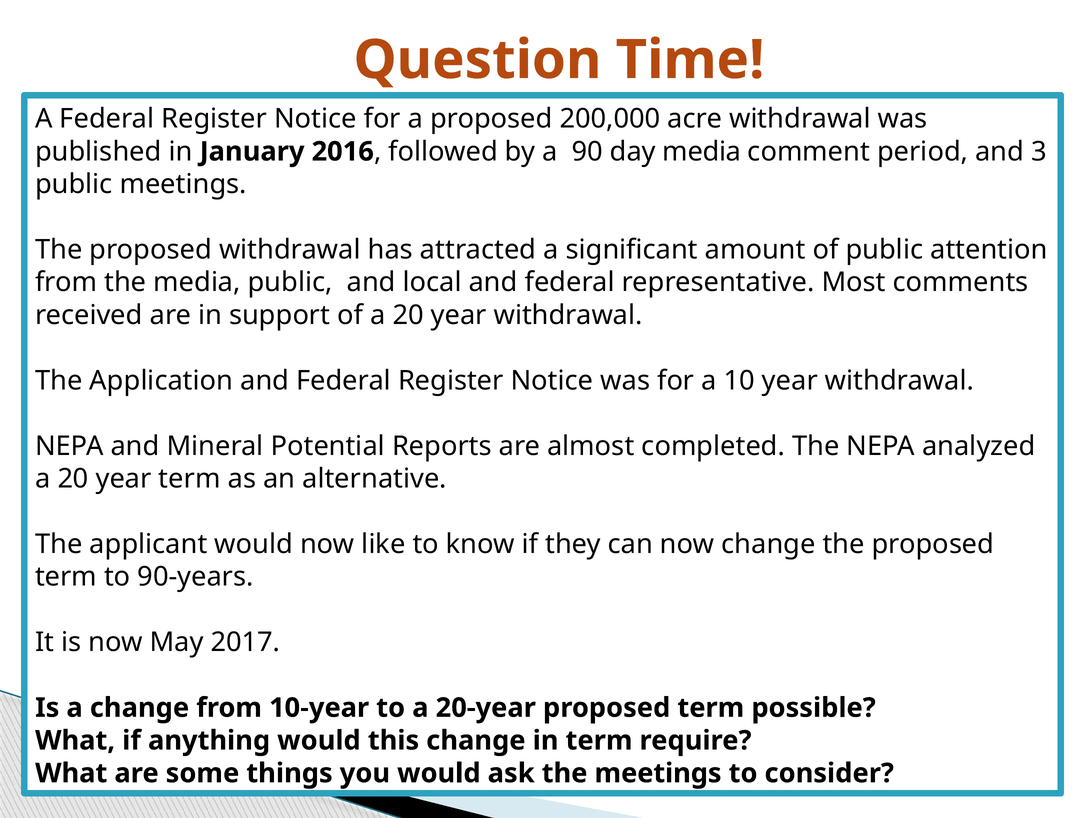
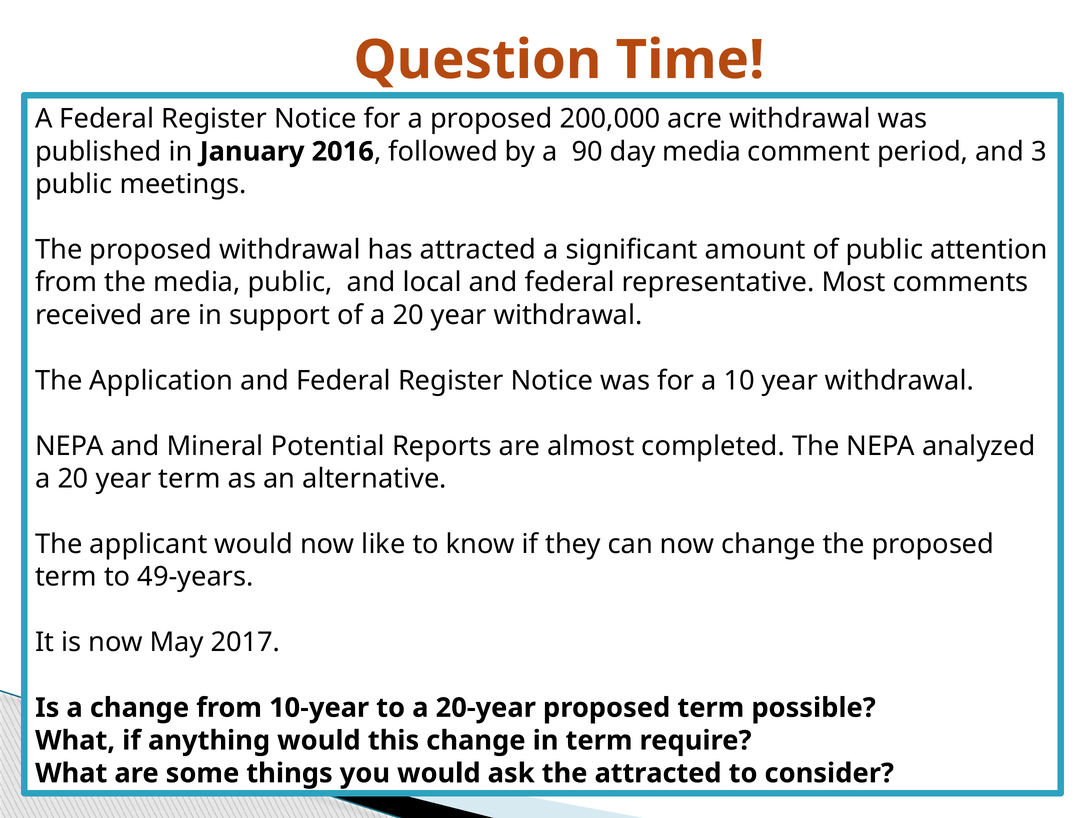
90-years: 90-years -> 49-years (196, 577)
the meetings: meetings -> attracted (658, 774)
